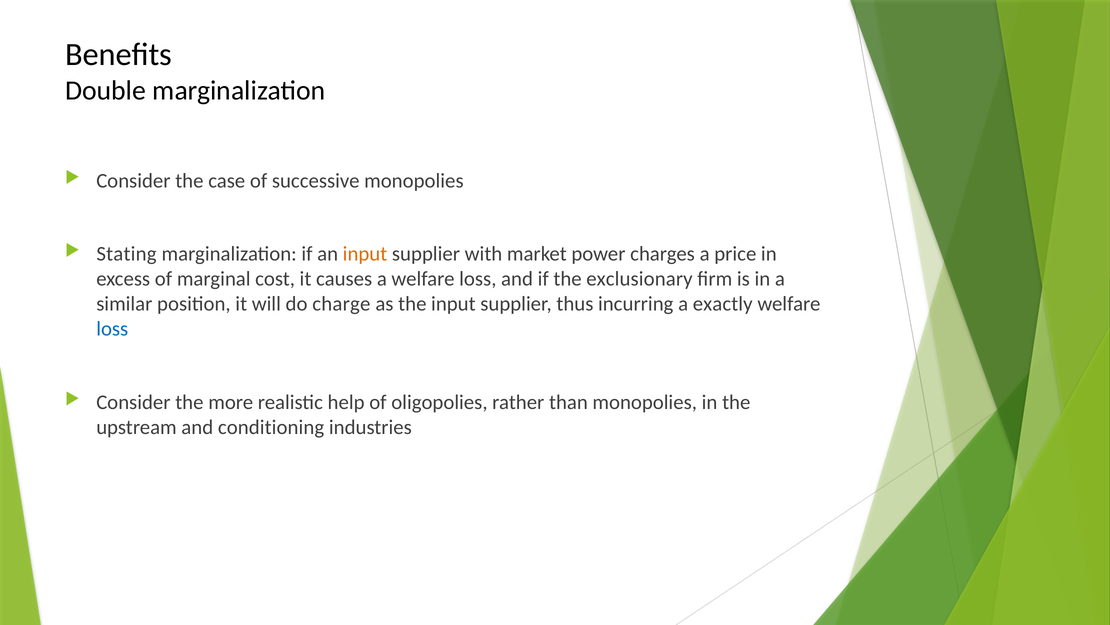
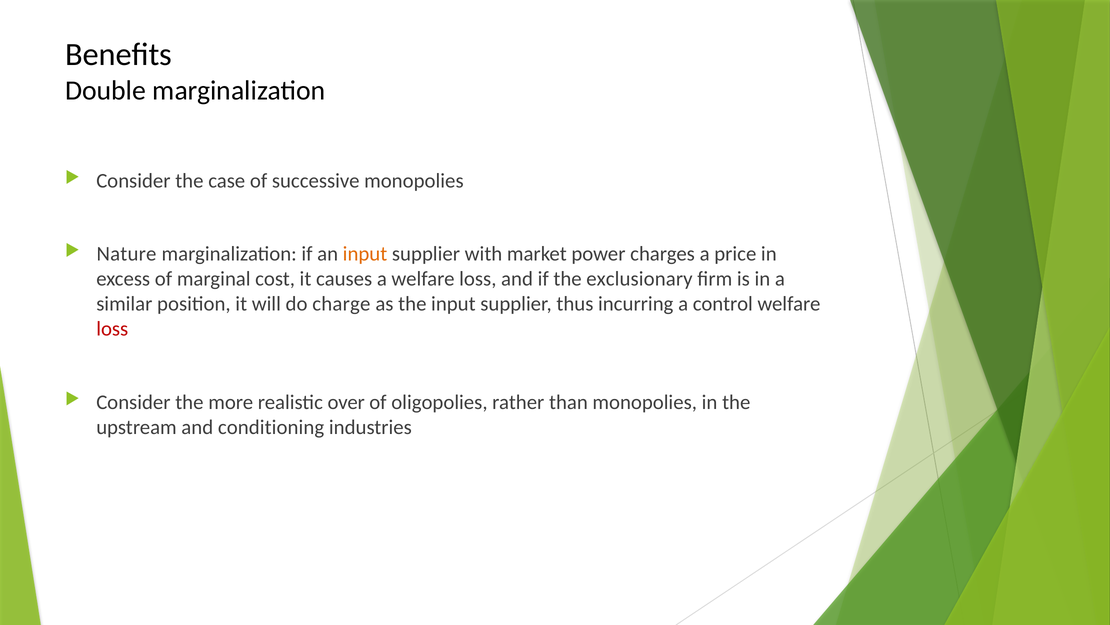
Stating: Stating -> Nature (127, 254)
exactly: exactly -> control (723, 304)
loss colour: blue -> red (112, 329)
help: help -> over (346, 402)
